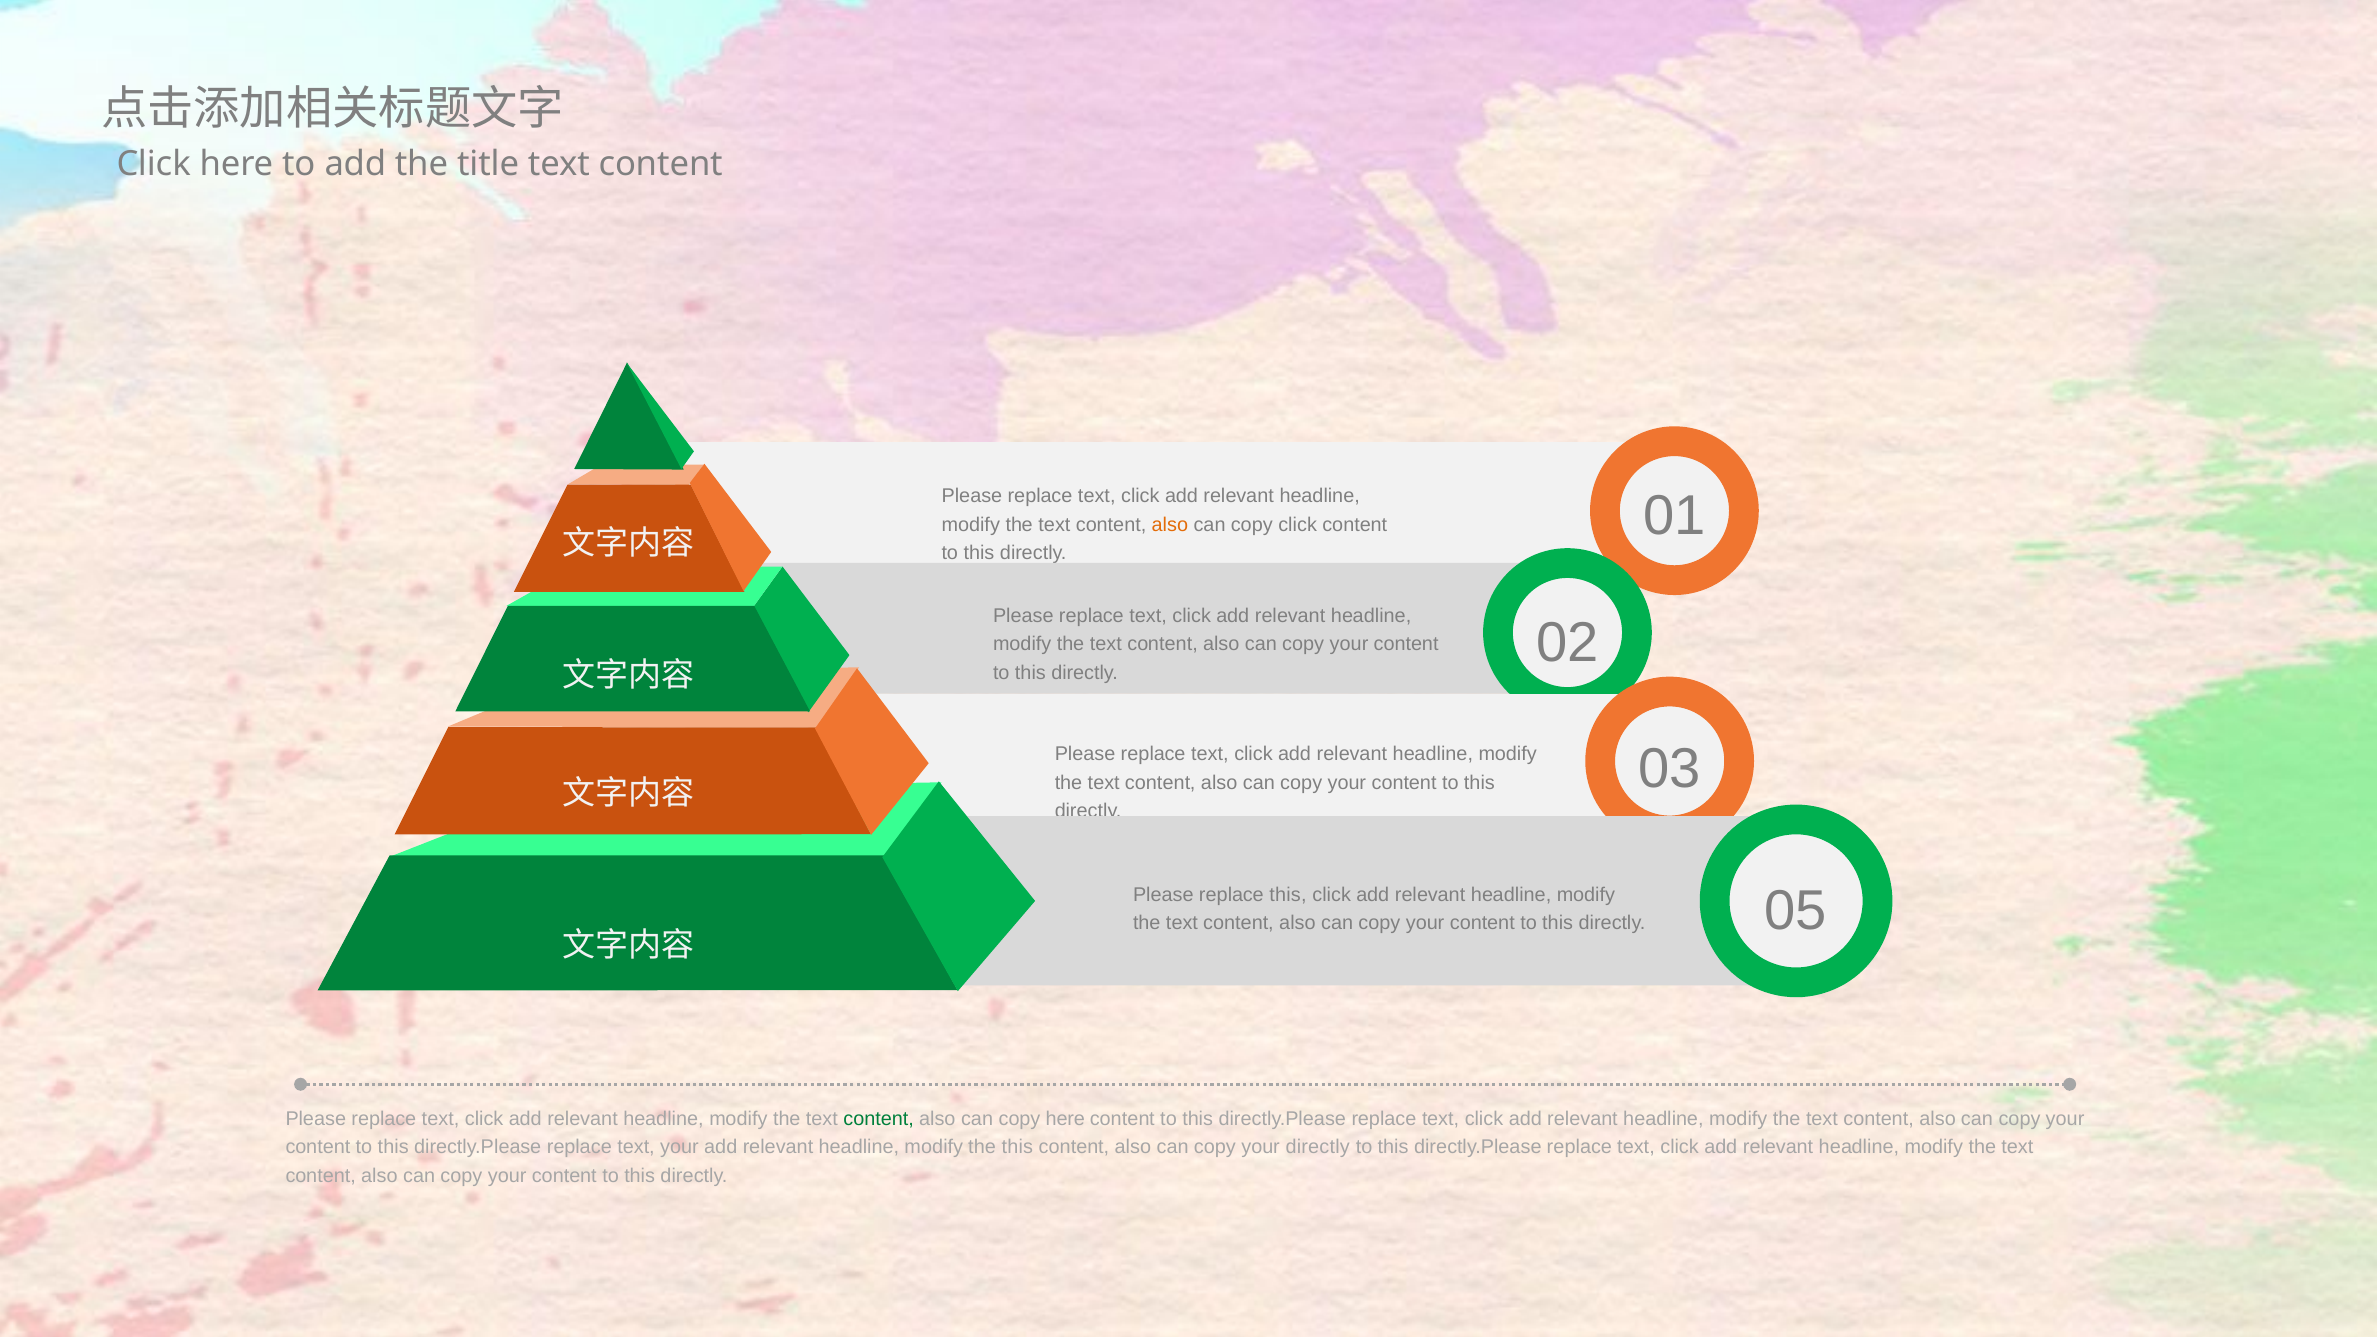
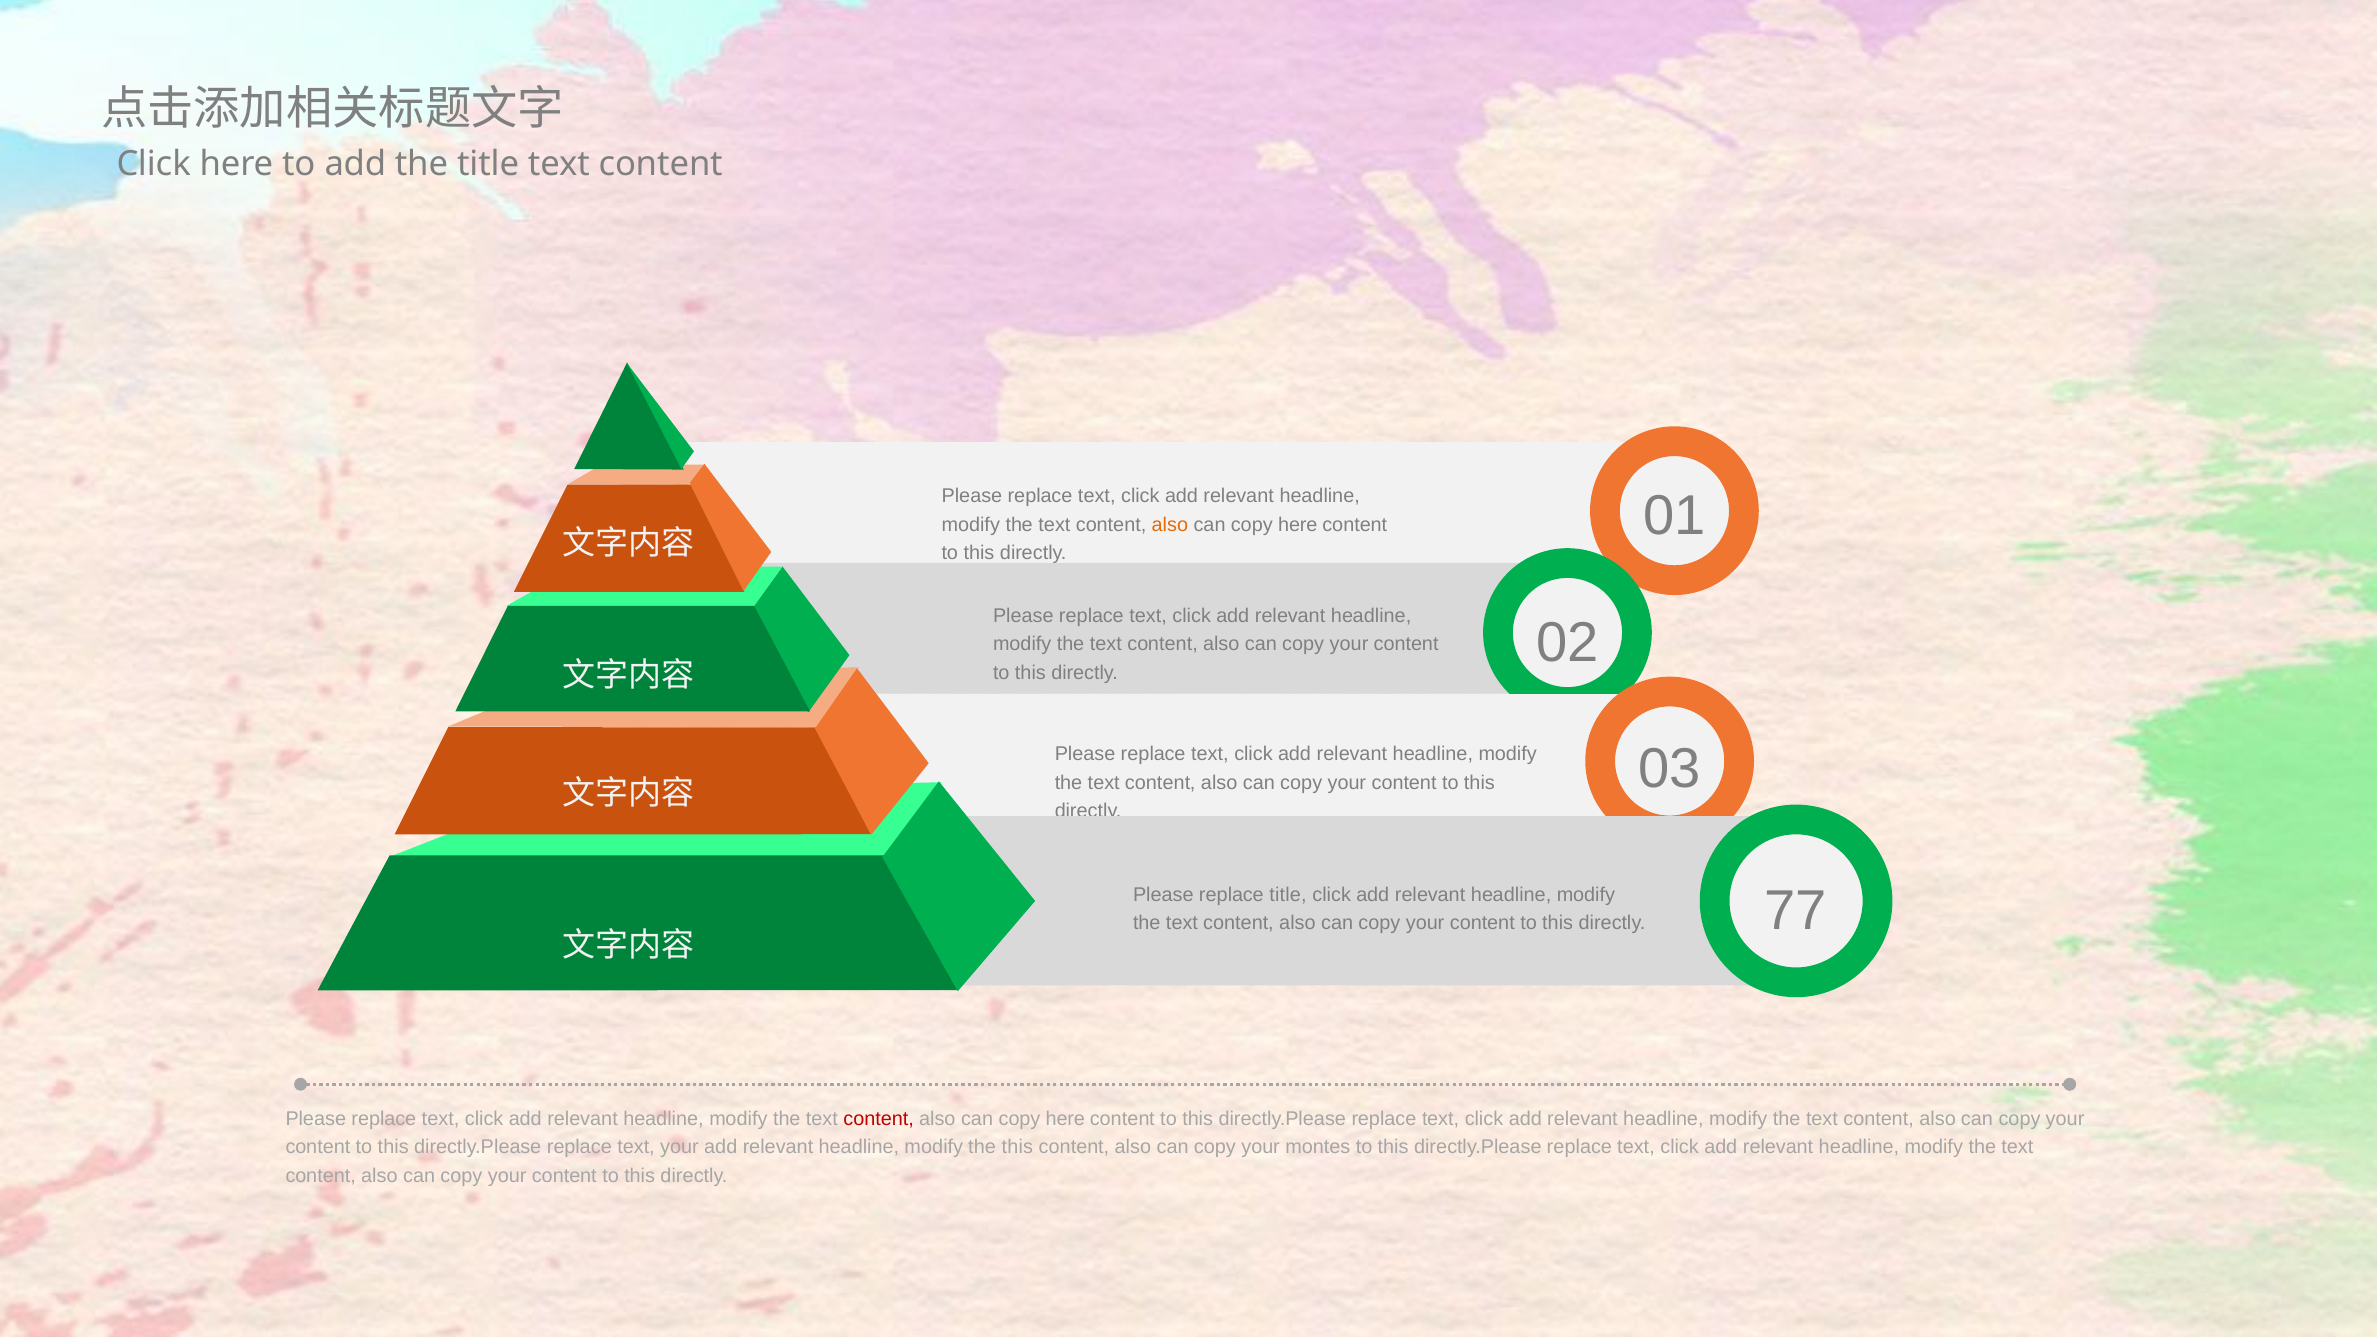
click: click -> here (1298, 525)
replace this: this -> title (1288, 895)
05: 05 -> 77 (1795, 911)
content colour: green -> red (879, 1119)
your directly: directly -> montes (1318, 1148)
